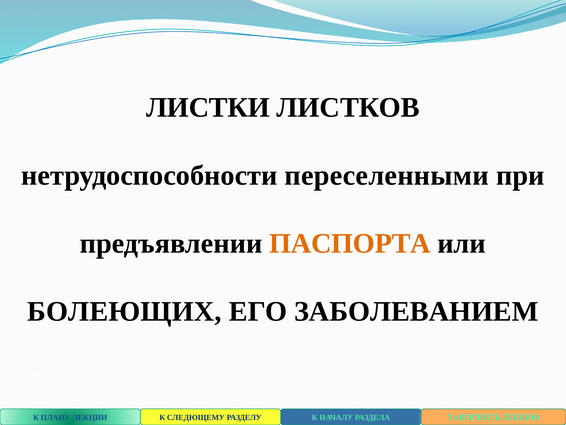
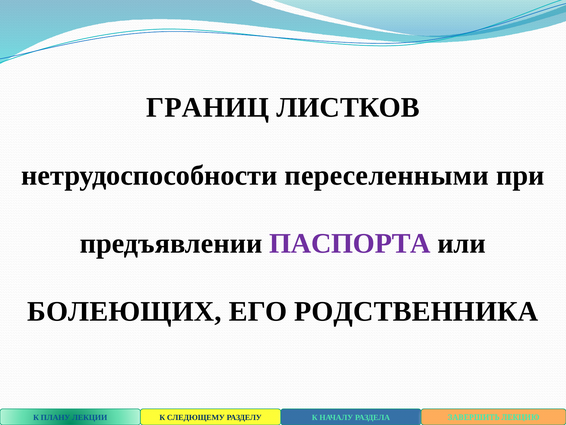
ЛИСТКИ: ЛИСТКИ -> ГРАНИЦ (208, 107)
ПАСПОРТА colour: orange -> purple (350, 243)
ЗАБОЛЕВАНИЕМ: ЗАБОЛЕВАНИЕМ -> РОДСТВЕННИКА (416, 311)
